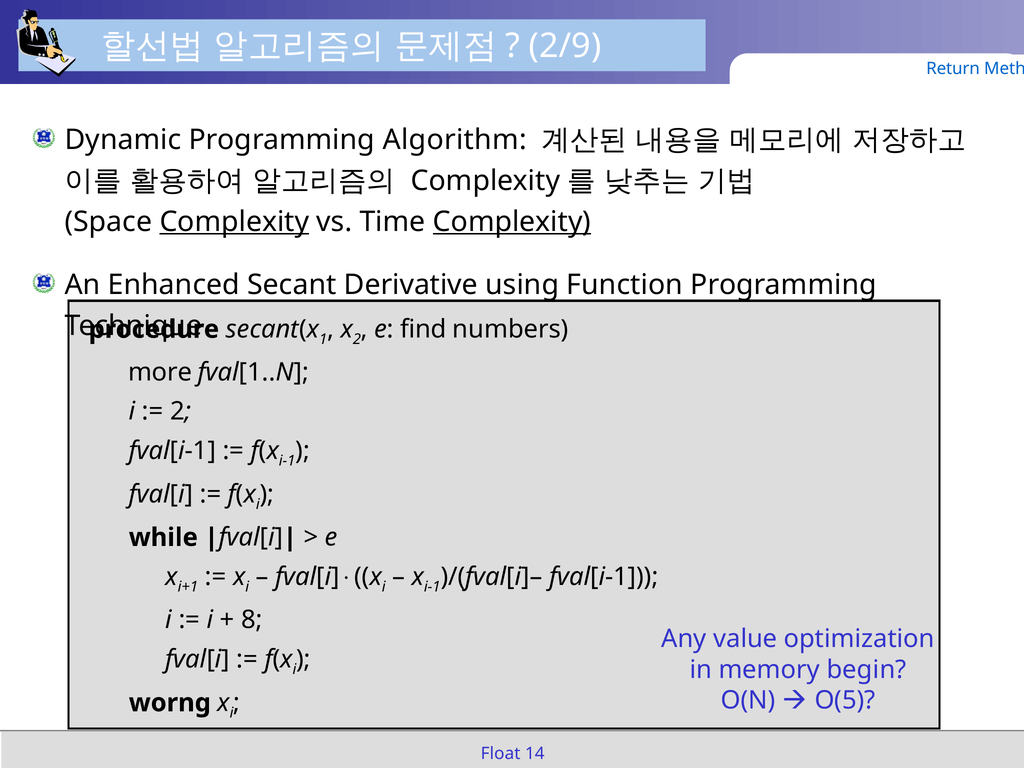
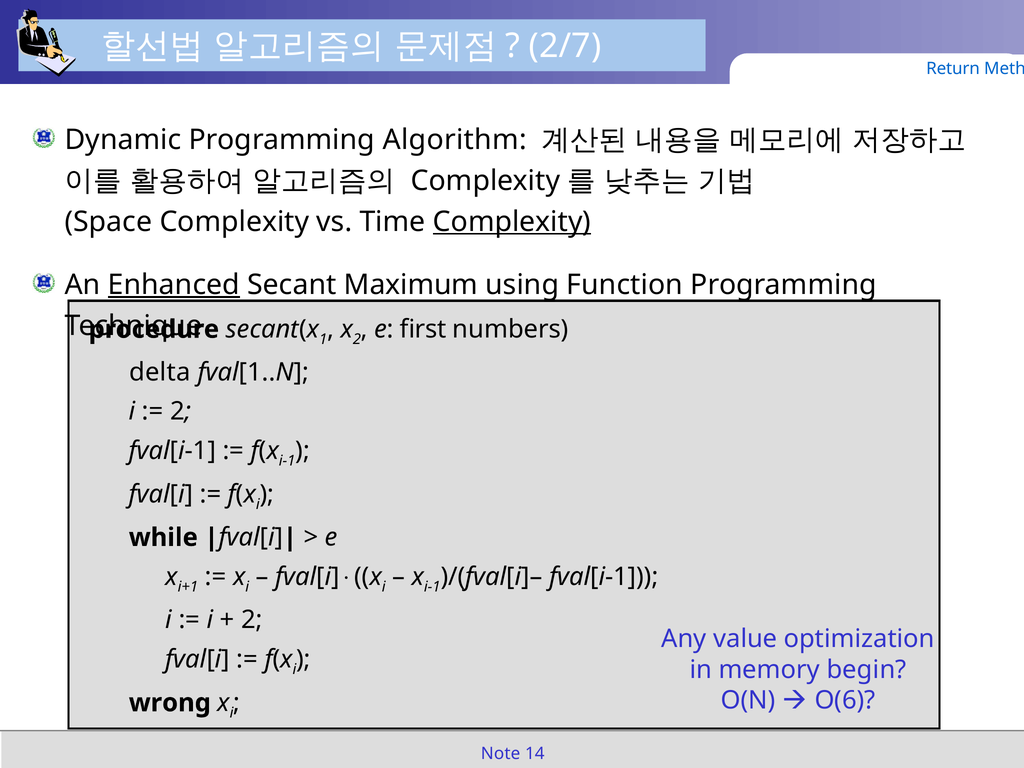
2/9: 2/9 -> 2/7 (565, 46)
Complexity underline: present -> none (234, 222)
Enhanced underline: none -> present (174, 285)
Derivative: Derivative -> Maximum (411, 285)
find: find -> first (423, 329)
more: more -> delta (160, 372)
8: 8 -> 2 (252, 620)
O(5: O(5 -> O(6 (845, 700)
worng: worng -> wrong (170, 703)
Float: Float -> Note (501, 754)
